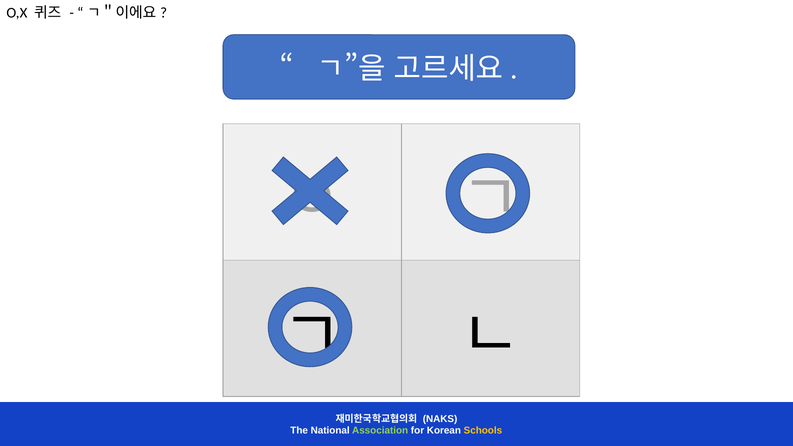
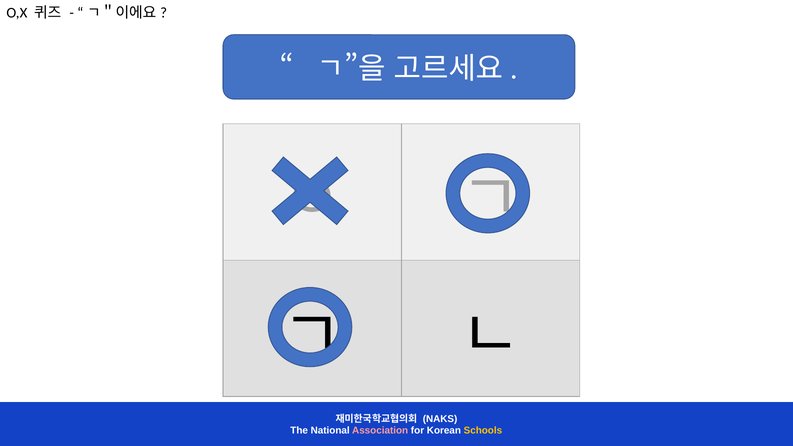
Association colour: light green -> pink (380, 431)
